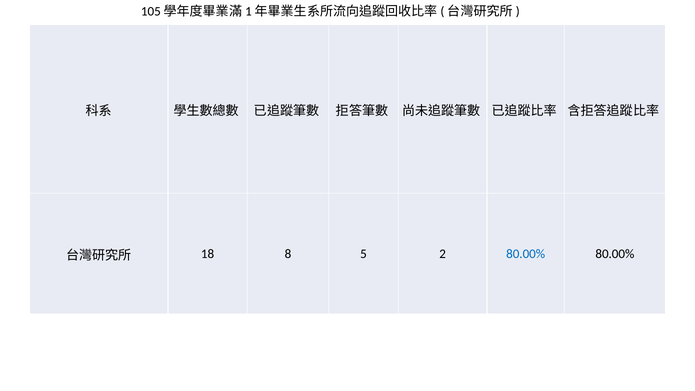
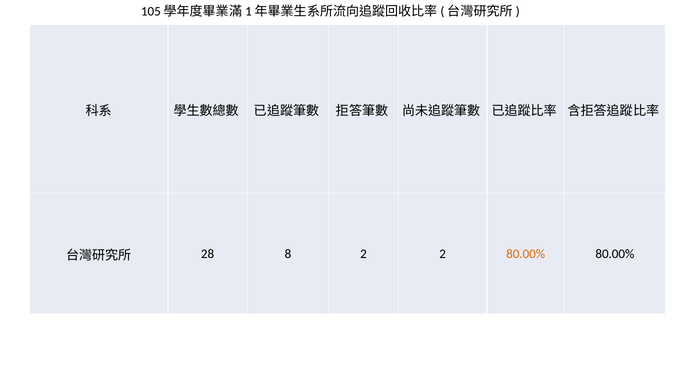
18: 18 -> 28 (208, 254)
8 5: 5 -> 2 (363, 254)
80.00% colour: blue -> orange (526, 254)
